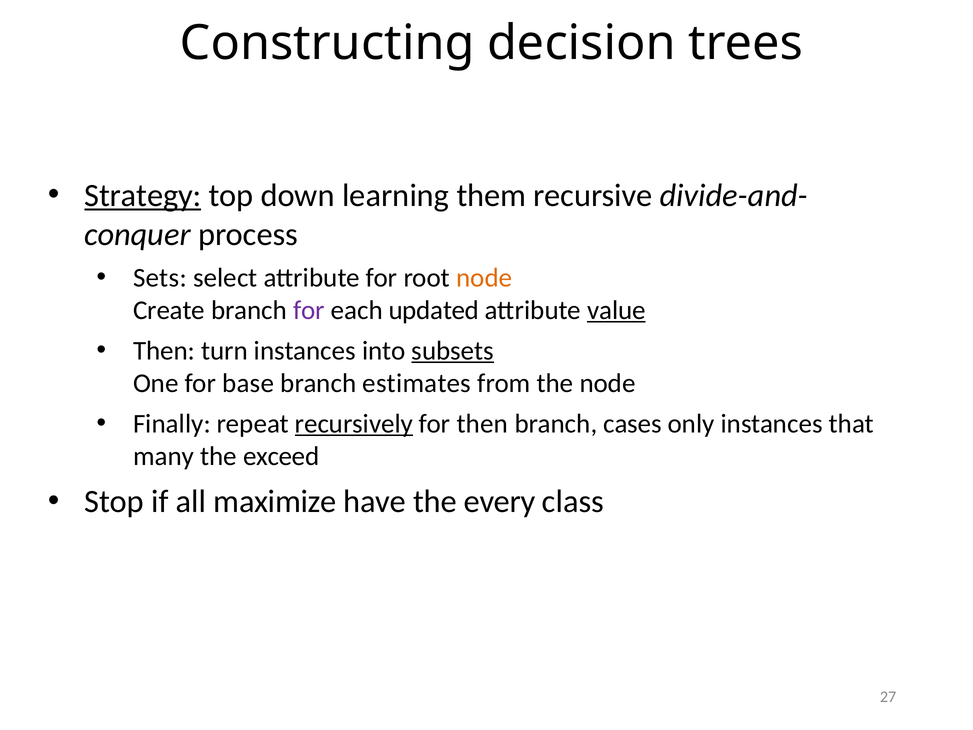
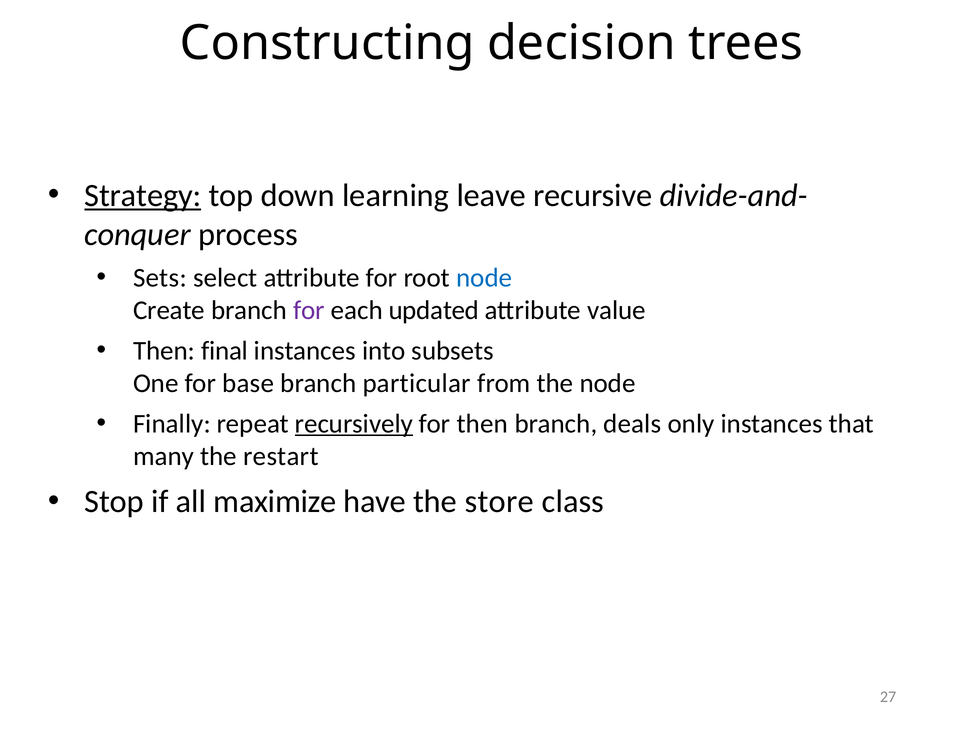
them: them -> leave (491, 195)
node colour: orange -> blue (484, 278)
value underline: present -> none (616, 310)
turn: turn -> final (225, 351)
subsets underline: present -> none (453, 351)
estimates: estimates -> particular (417, 383)
cases: cases -> deals (632, 424)
exceed: exceed -> restart (281, 456)
every: every -> store (499, 502)
